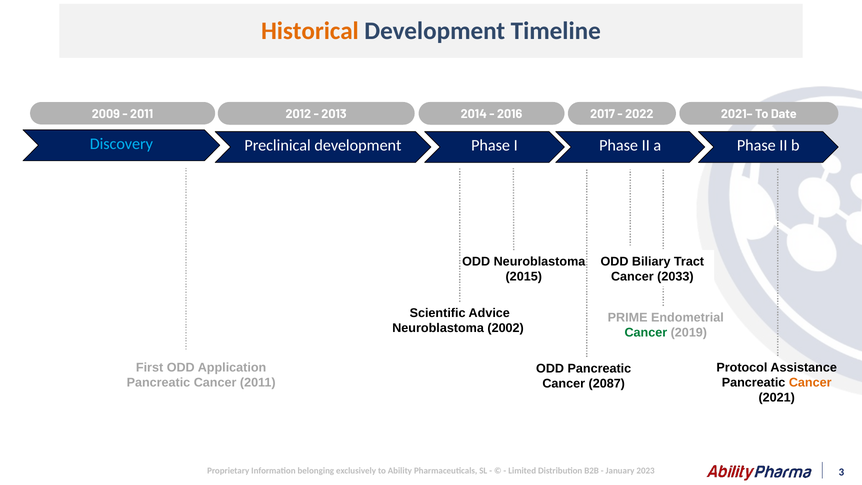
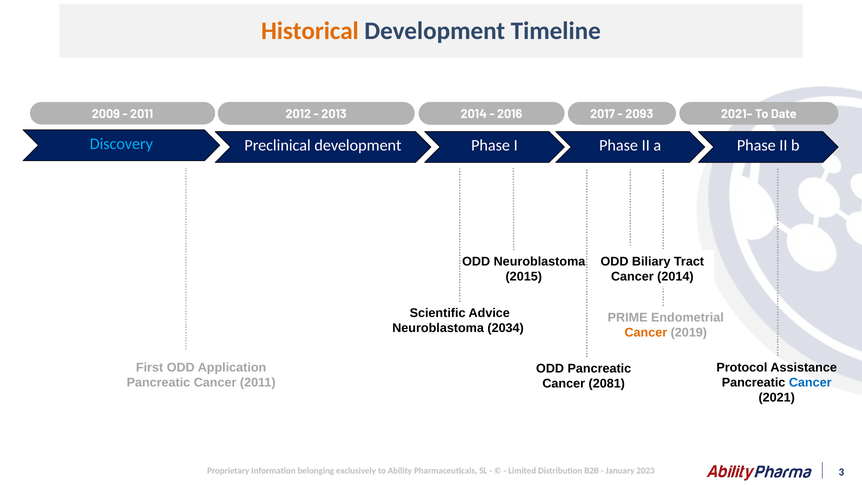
2022: 2022 -> 2093 (639, 114)
Cancer 2033: 2033 -> 2014 (675, 277)
2002: 2002 -> 2034 (506, 328)
Cancer colour: green -> orange (646, 332)
Cancer colour: orange -> blue (810, 382)
2087: 2087 -> 2081 (607, 384)
